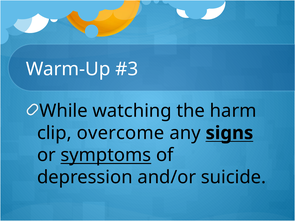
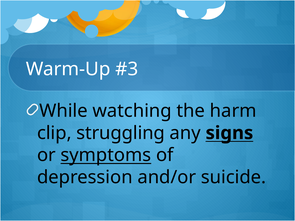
overcome: overcome -> struggling (121, 133)
